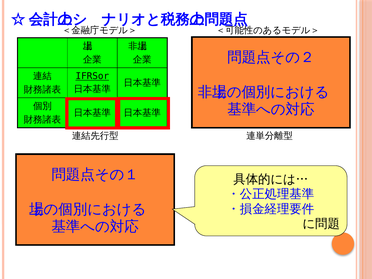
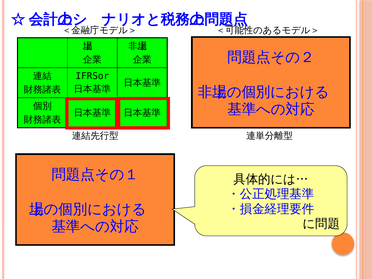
IFRSor underline: present -> none (92, 76)
